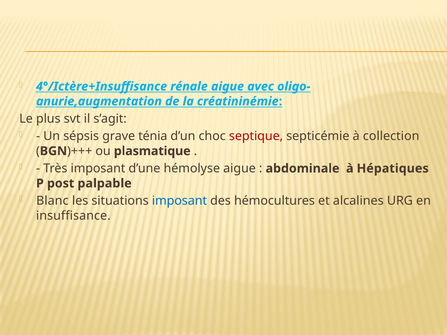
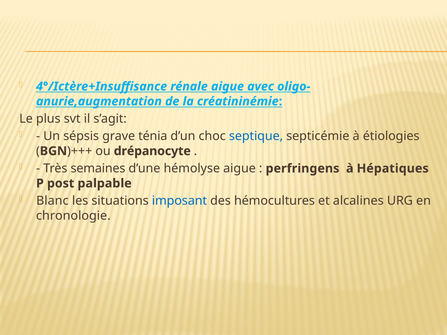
septique colour: red -> blue (256, 136)
collection: collection -> étiologies (391, 136)
plasmatique: plasmatique -> drépanocyte (152, 151)
Très imposant: imposant -> semaines (98, 169)
abdominale: abdominale -> perfringens (303, 169)
insuffisance: insuffisance -> chronologie (73, 216)
